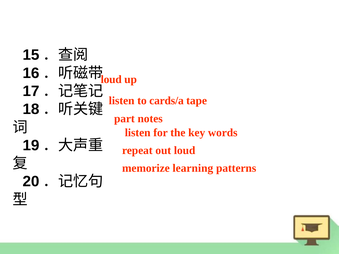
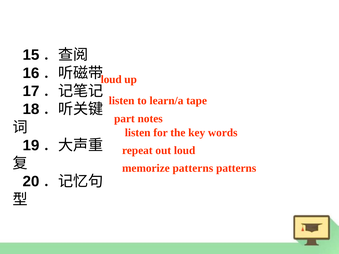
cards/a: cards/a -> learn/a (166, 101)
memorize learning: learning -> patterns (193, 168)
